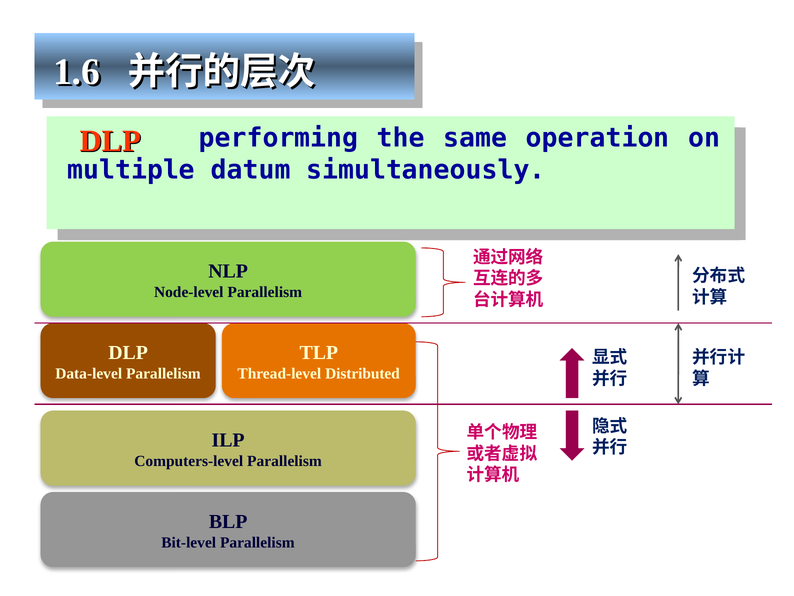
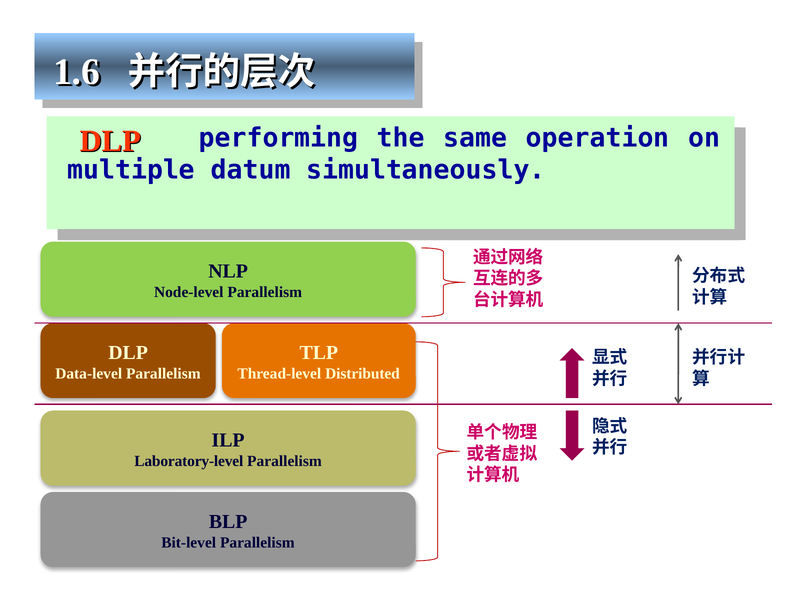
Computers-level: Computers-level -> Laboratory-level (189, 461)
